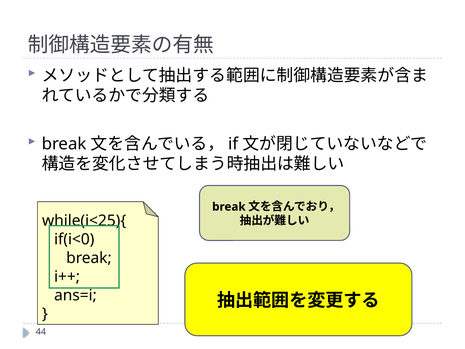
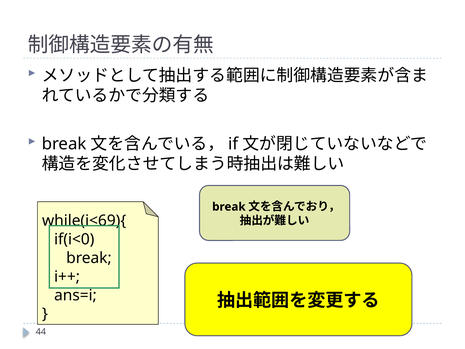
while(i<25){: while(i<25){ -> while(i<69){ (84, 221)
